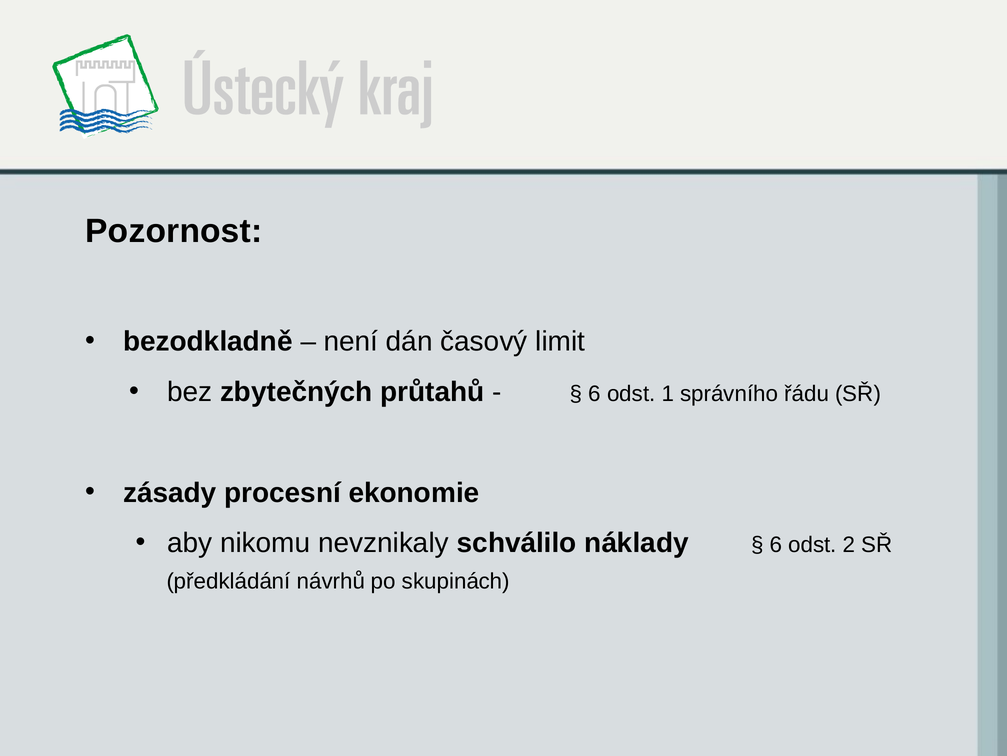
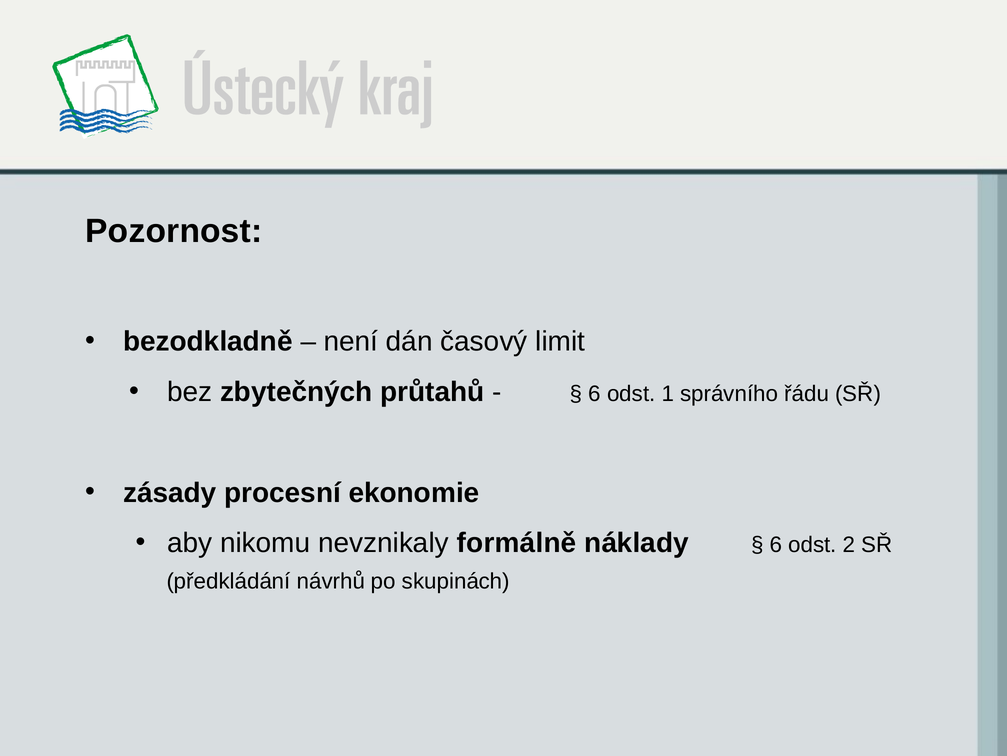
schválilo: schválilo -> formálně (517, 543)
